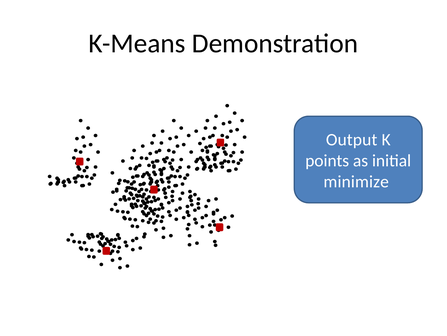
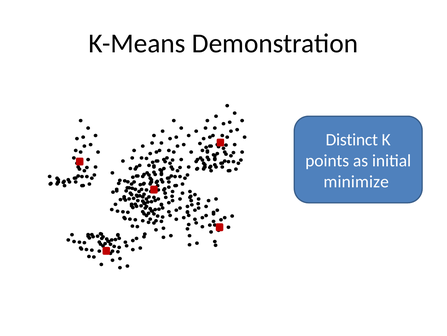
Output: Output -> Distinct (352, 139)
